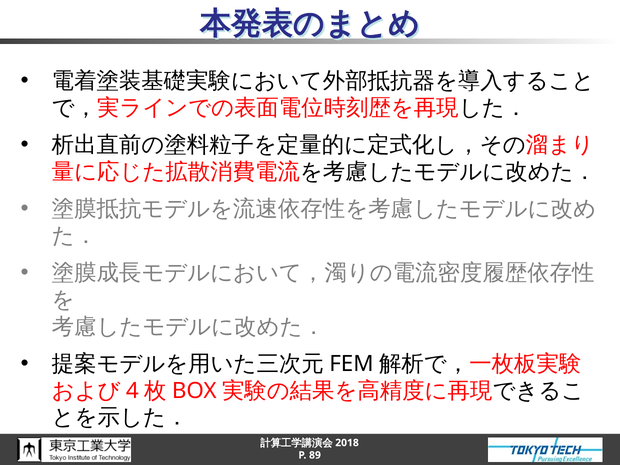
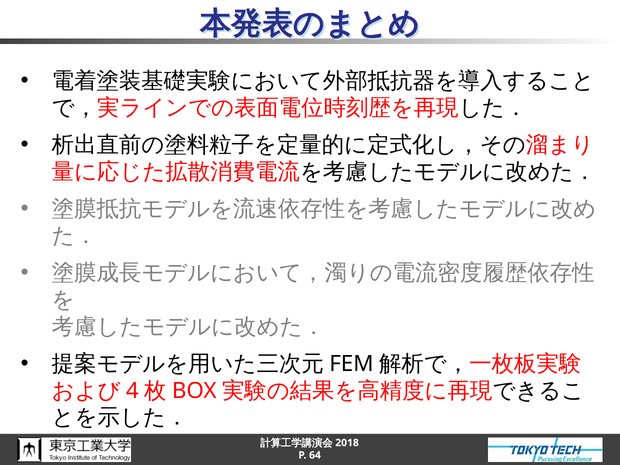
89: 89 -> 64 (315, 455)
